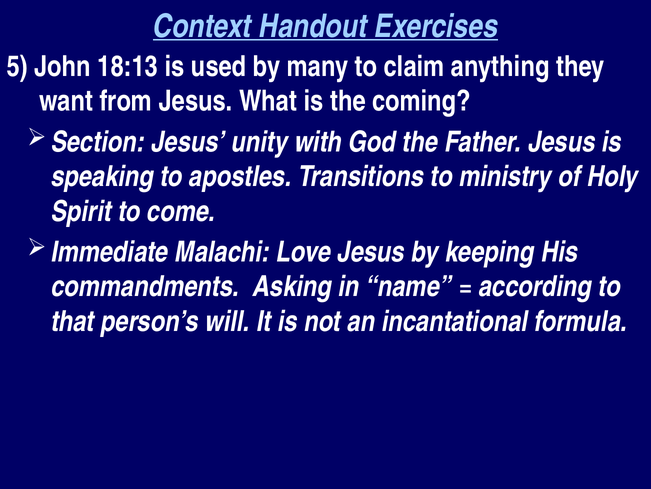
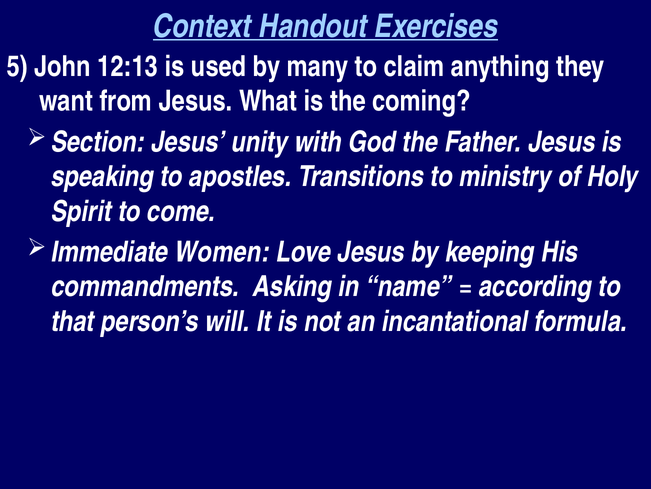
18:13: 18:13 -> 12:13 (128, 66)
Malachi: Malachi -> Women (222, 252)
